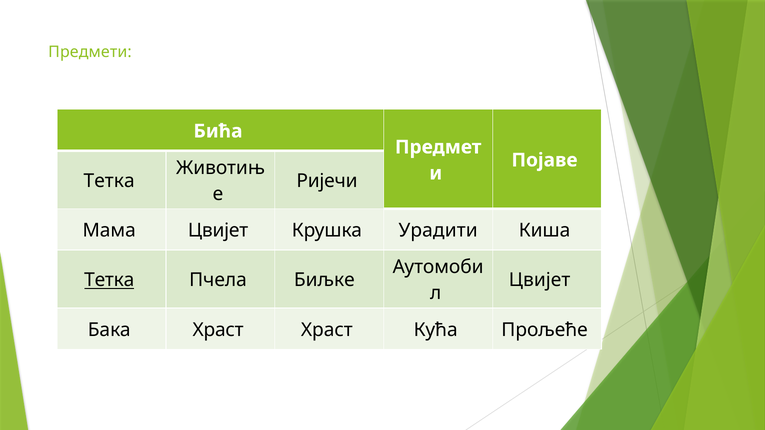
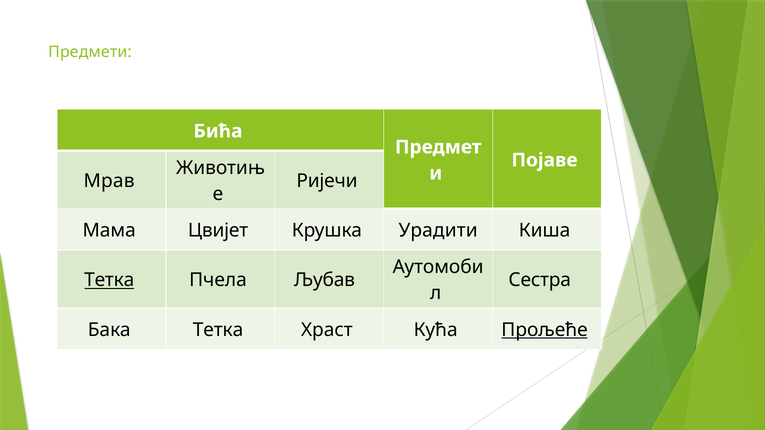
Тетка: Тетка -> Мрав (109, 181)
Биљке: Биљке -> Љубав (324, 280)
Цвијет: Цвијет -> Сестра (540, 280)
Бака Храст: Храст -> Тетка (218, 330)
Прољеће underline: none -> present (545, 330)
